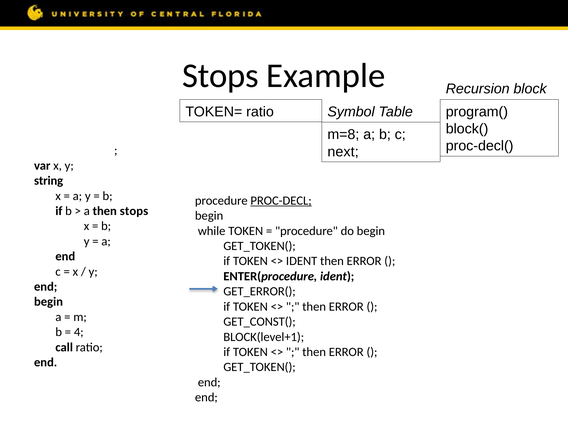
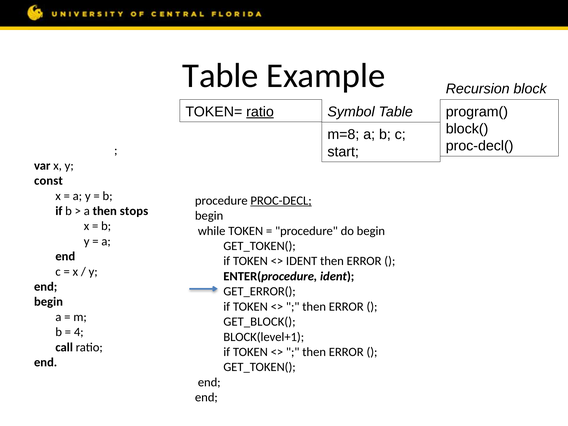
Stops: Stops -> Table (220, 76)
ratio underline: none -> present (260, 112)
next: next -> start (343, 152)
string: string -> const (48, 181)
GET_CONST(: GET_CONST( -> GET_BLOCK( (259, 322)
